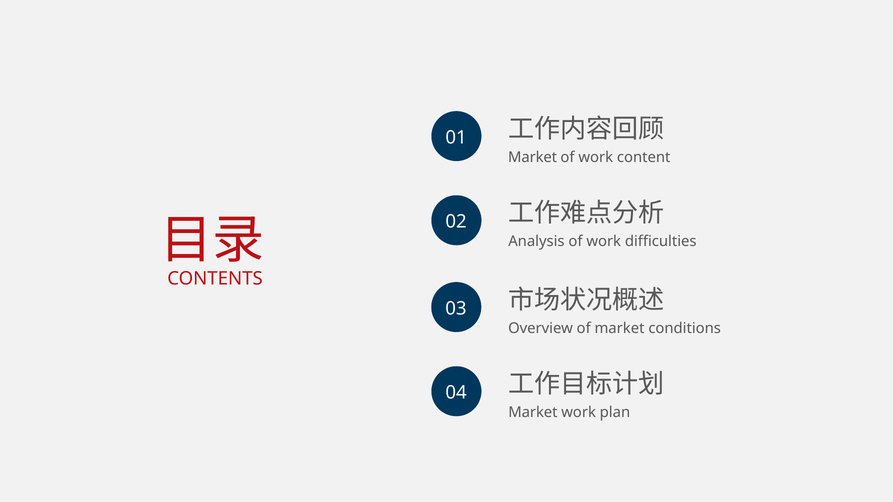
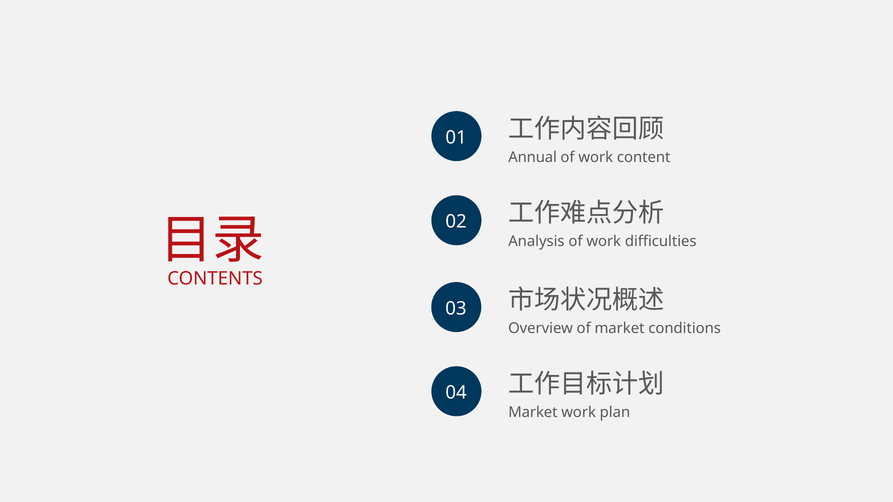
Market: Market -> Annual (533, 157)
